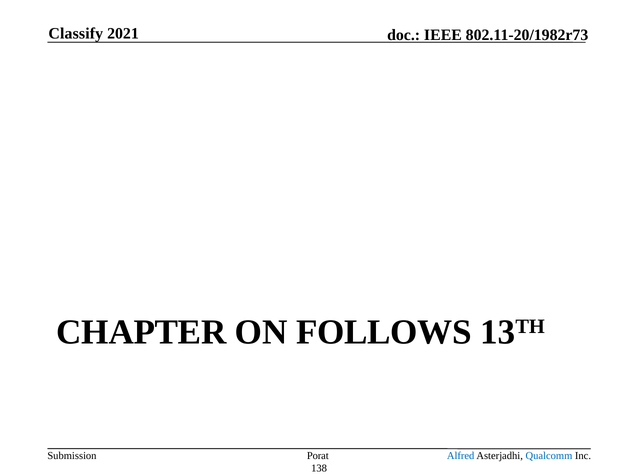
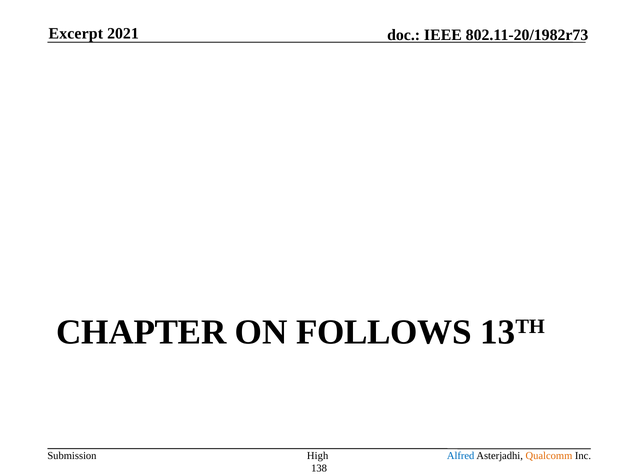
Classify: Classify -> Excerpt (76, 34)
Porat: Porat -> High (318, 455)
Qualcomm colour: blue -> orange (549, 455)
